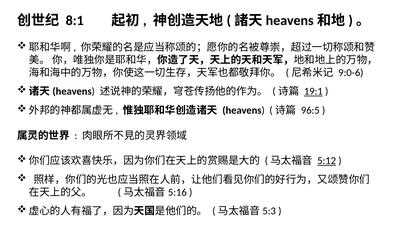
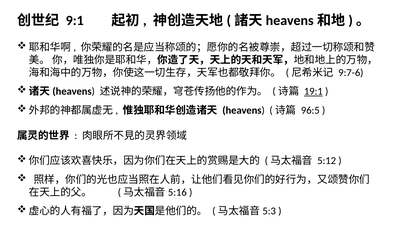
8:1: 8:1 -> 9:1 (75, 20)
9:0-6: 9:0-6 -> 9:7-6 (351, 73)
5:12 underline: present -> none (327, 161)
